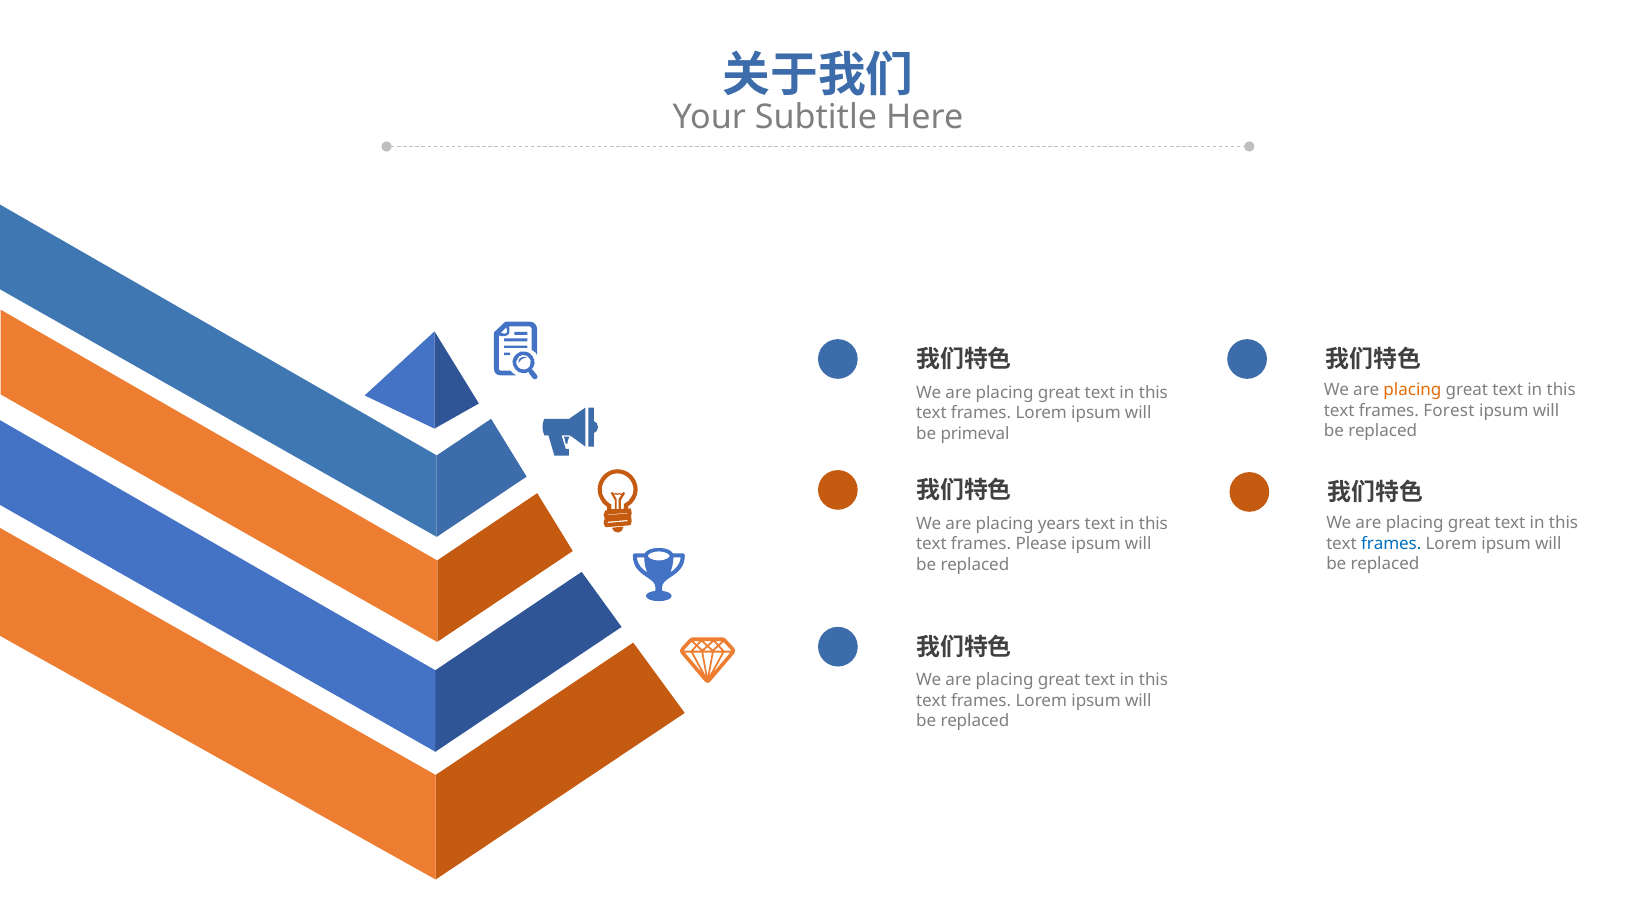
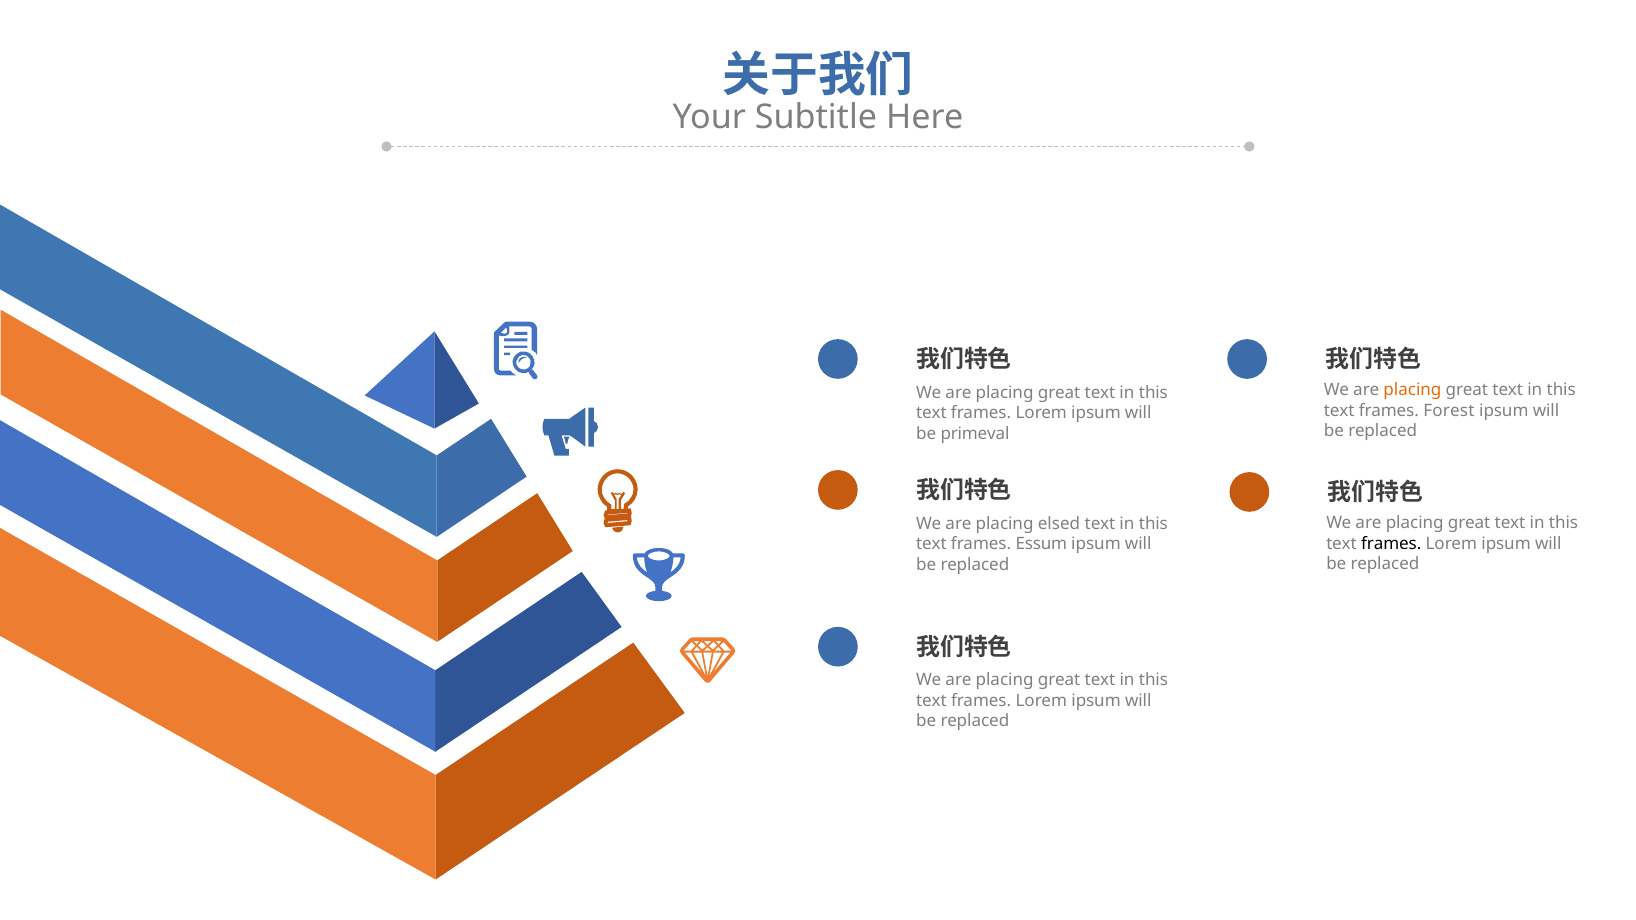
years: years -> elsed (1059, 524)
frames colour: blue -> black (1391, 544)
Please: Please -> Essum (1041, 544)
